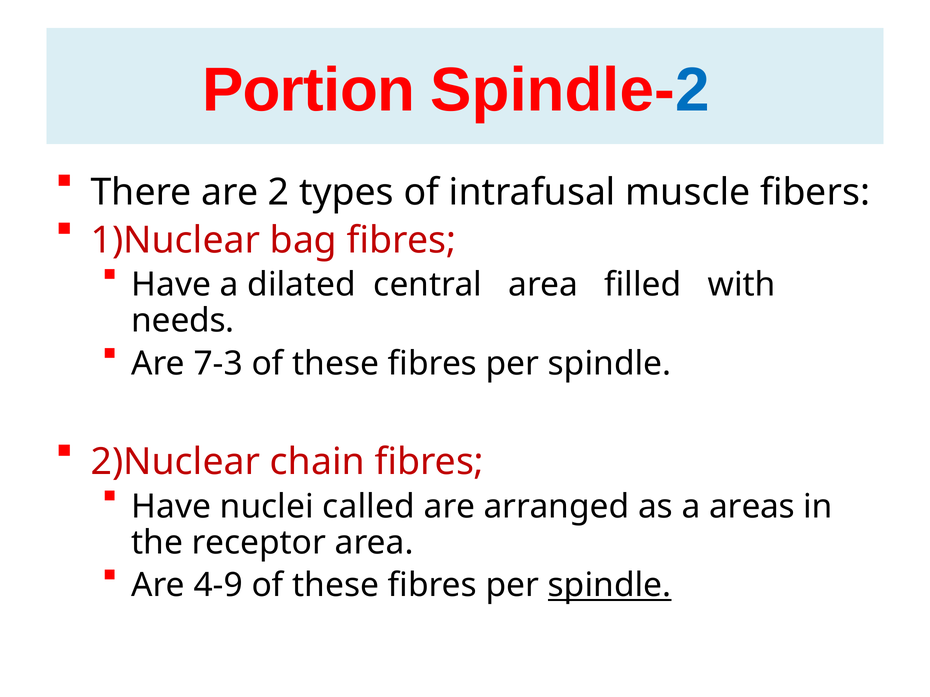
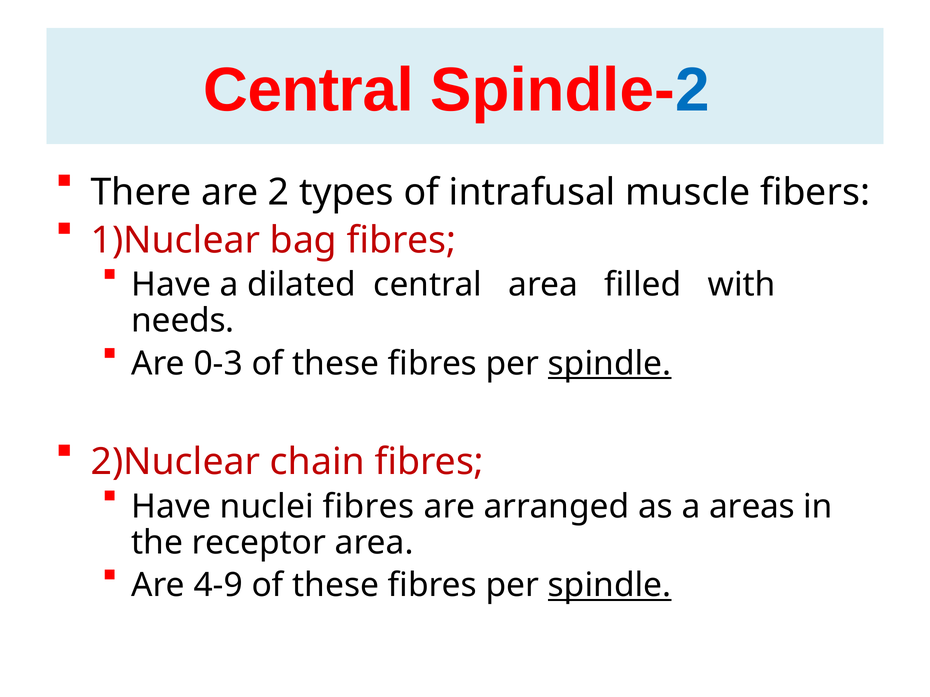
Portion: Portion -> Central (309, 90)
7-3: 7-3 -> 0-3 (218, 364)
spindle underline: none -> present (610, 364)
nuclei called: called -> fibres (369, 507)
